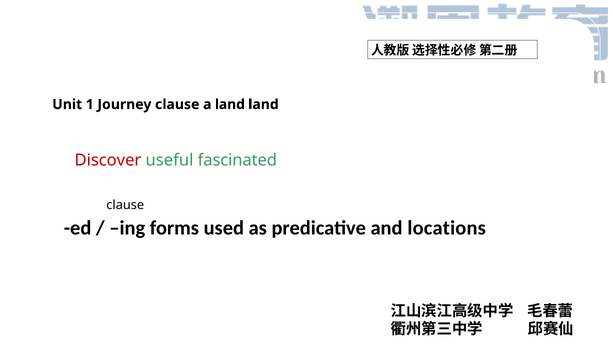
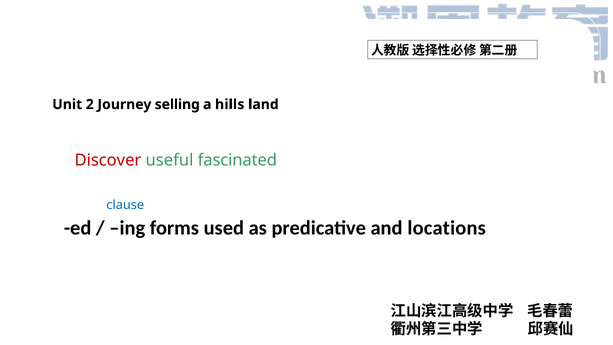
1: 1 -> 2 (90, 104)
Journey clause: clause -> selling (177, 104)
a land: land -> hills (230, 104)
clause colour: black -> blue (125, 205)
